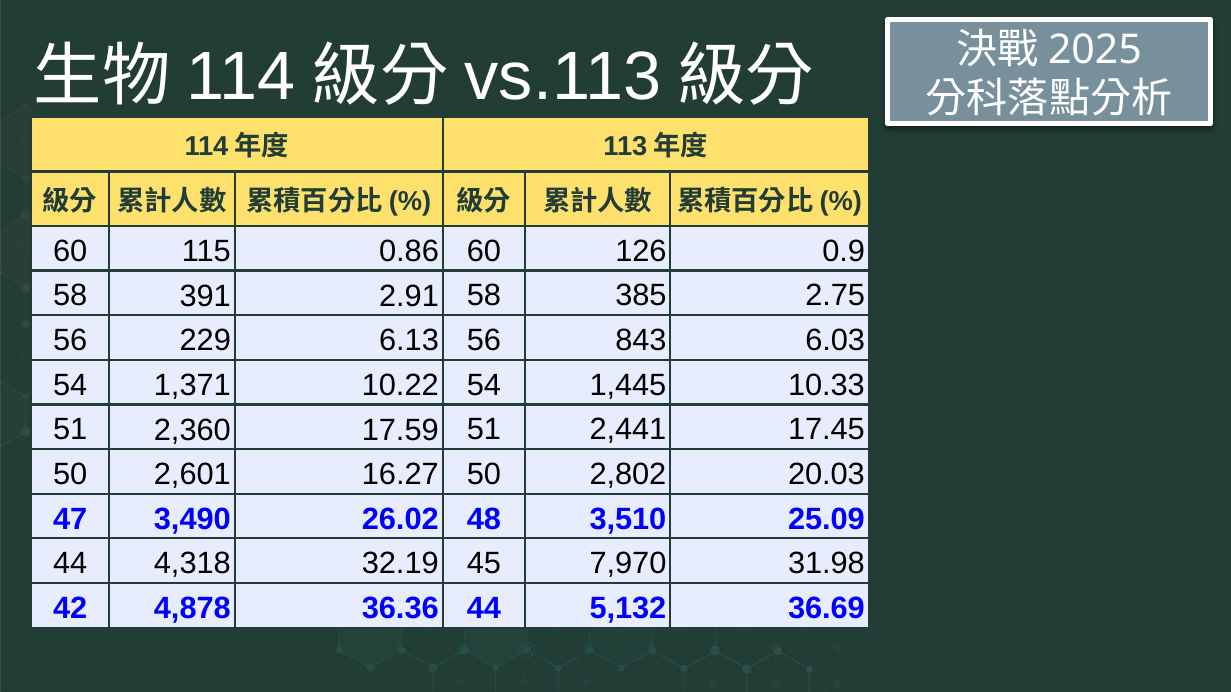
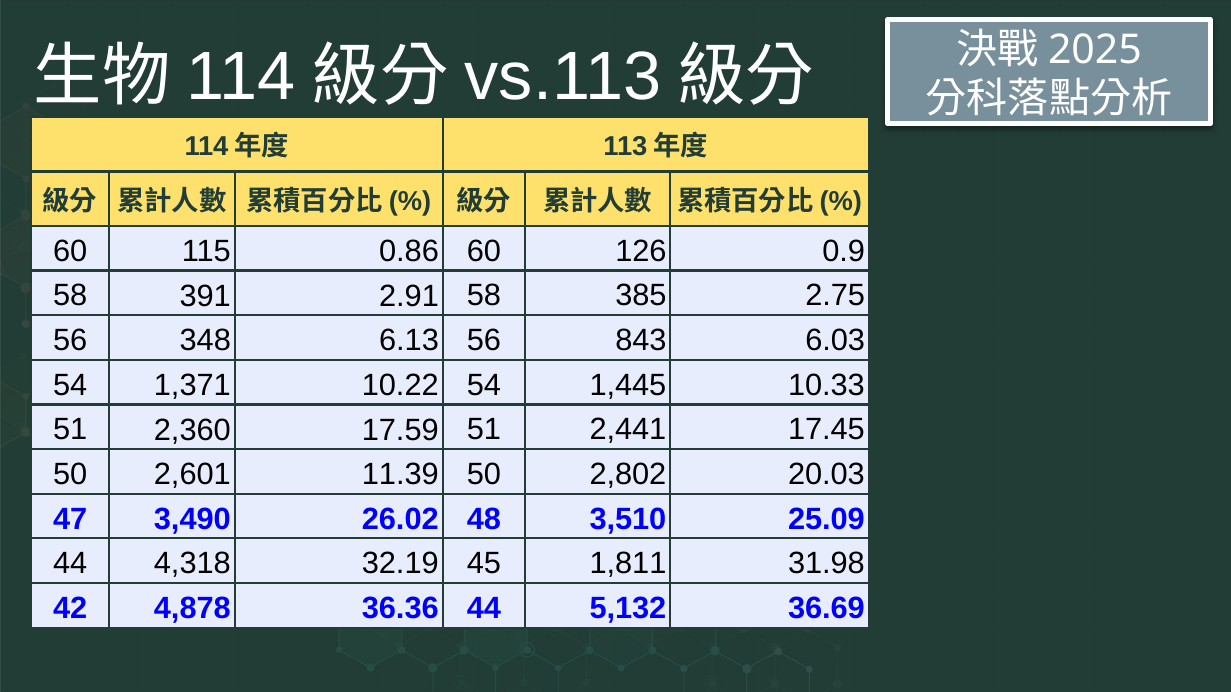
229: 229 -> 348 (205, 341)
16.27: 16.27 -> 11.39 (400, 475)
7,970: 7,970 -> 1,811 (628, 564)
